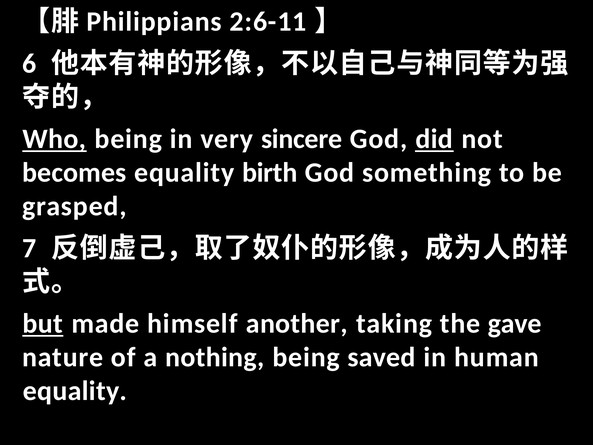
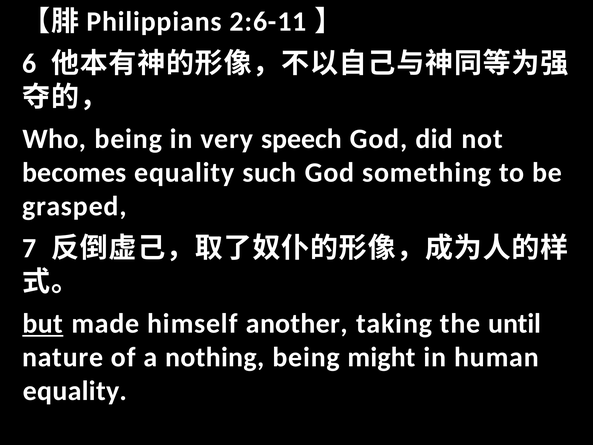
Who underline: present -> none (54, 139)
sincere: sincere -> speech (302, 139)
did underline: present -> none (434, 139)
birth: birth -> such (269, 173)
gave: gave -> until (515, 323)
saved: saved -> might (382, 357)
